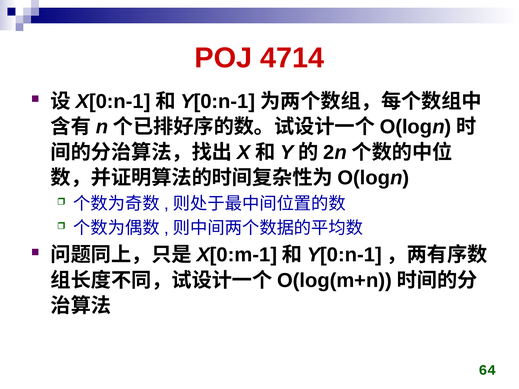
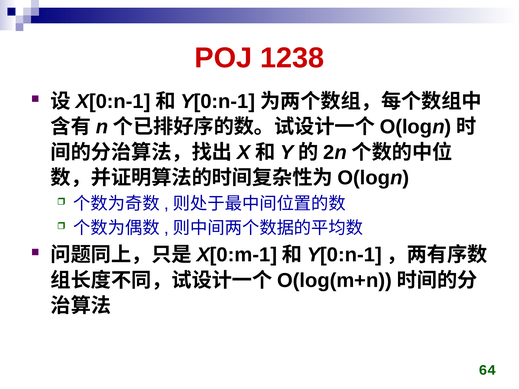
4714: 4714 -> 1238 (292, 58)
